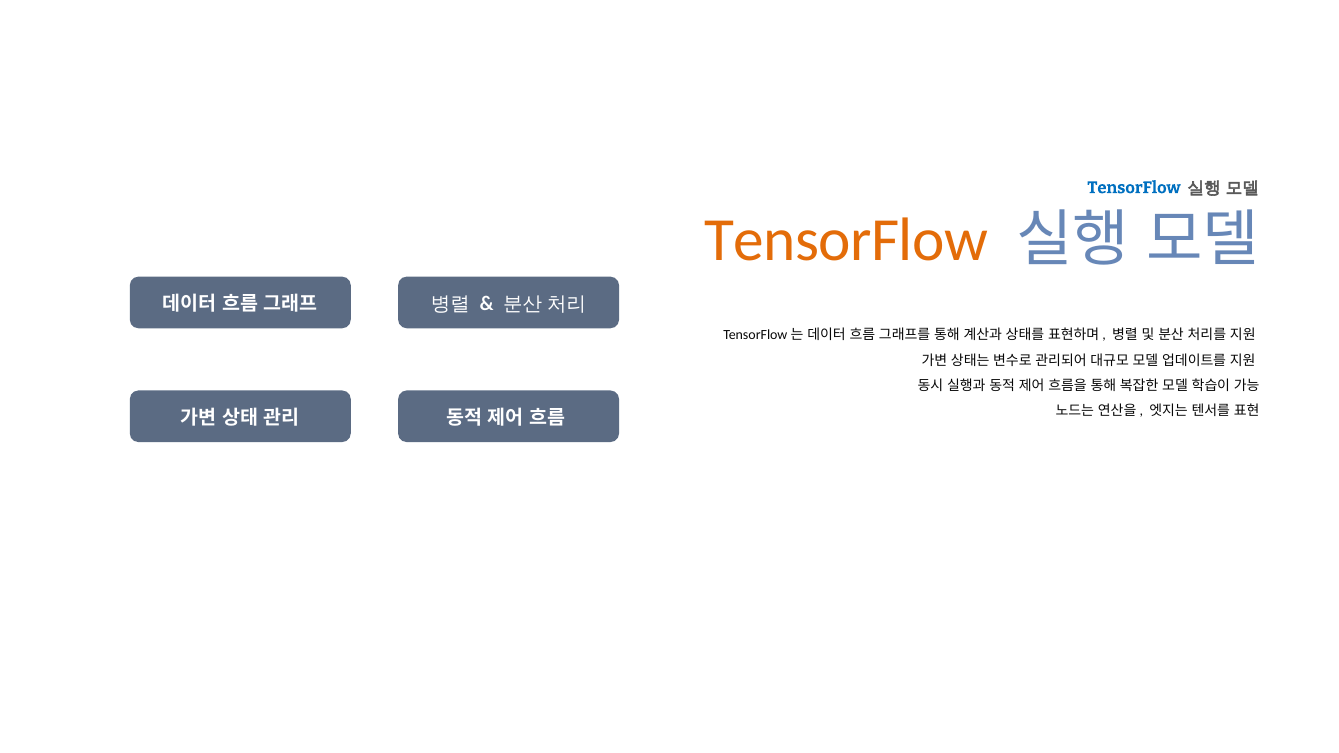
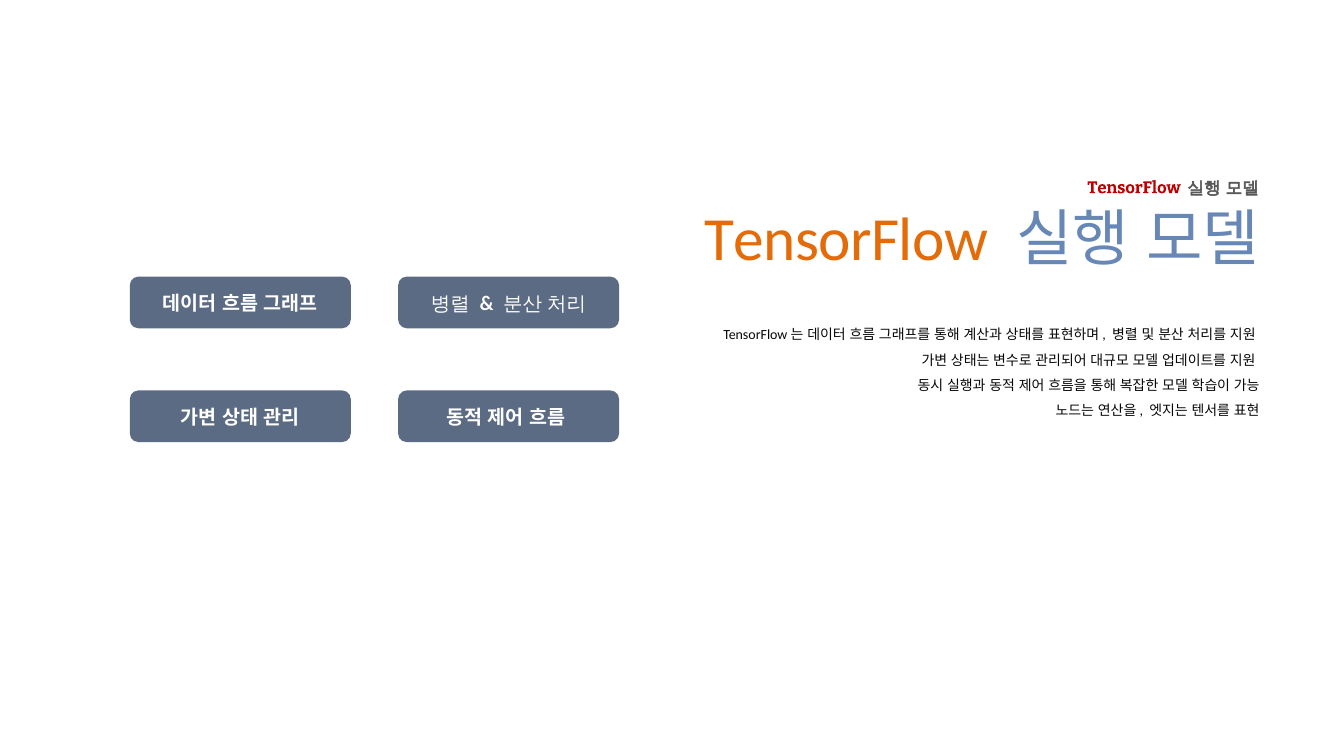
TensorFlow colour: blue -> red (1134, 188)
